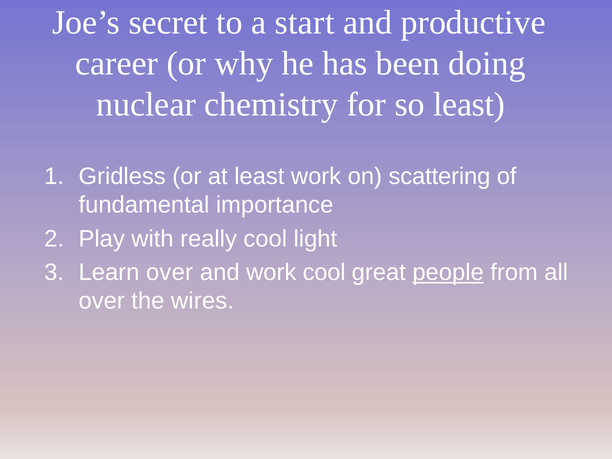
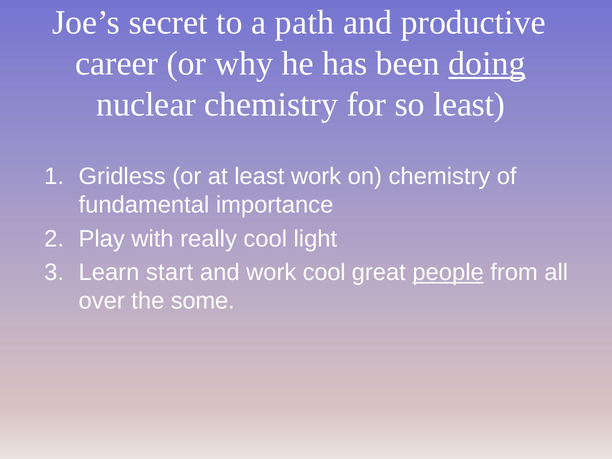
start: start -> path (305, 23)
doing underline: none -> present (487, 64)
on scattering: scattering -> chemistry (439, 177)
Learn over: over -> start (170, 272)
wires: wires -> some (203, 301)
